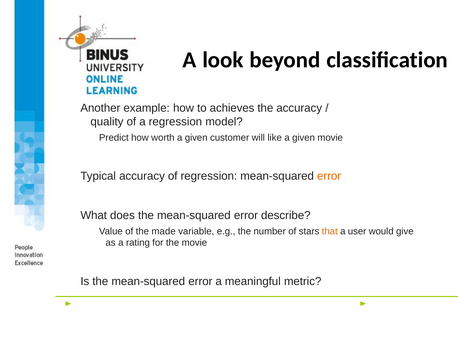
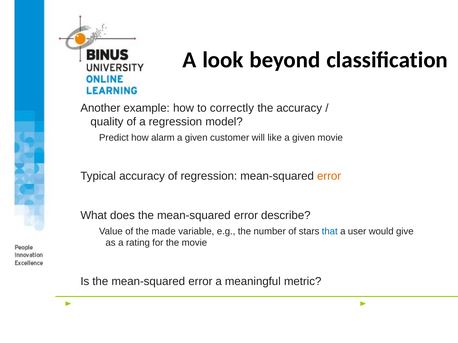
achieves: achieves -> correctly (232, 108)
worth: worth -> alarm (163, 138)
that colour: orange -> blue (330, 232)
